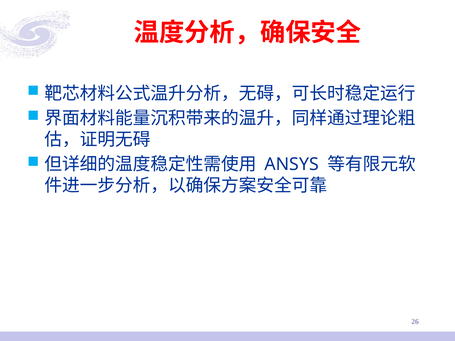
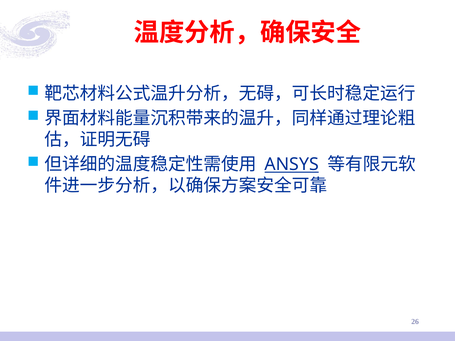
ANSYS underline: none -> present (292, 165)
